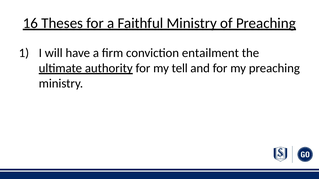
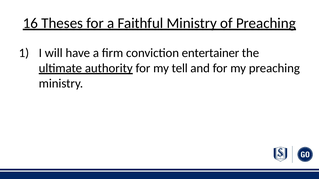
entailment: entailment -> entertainer (210, 53)
